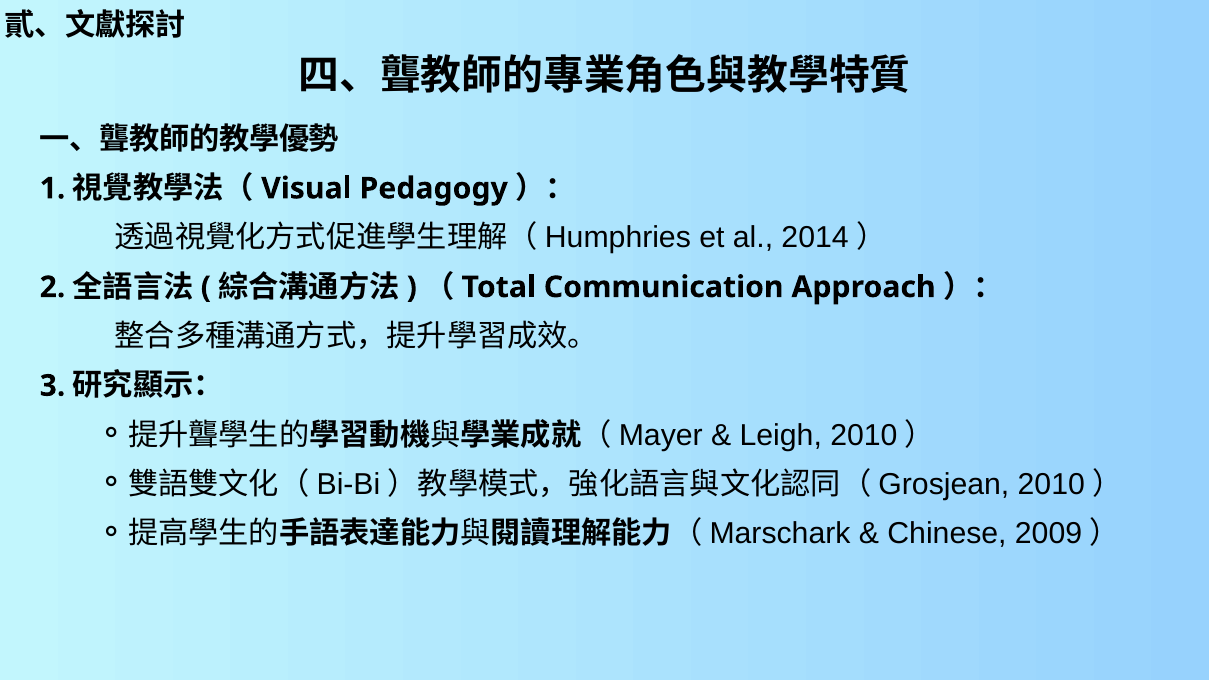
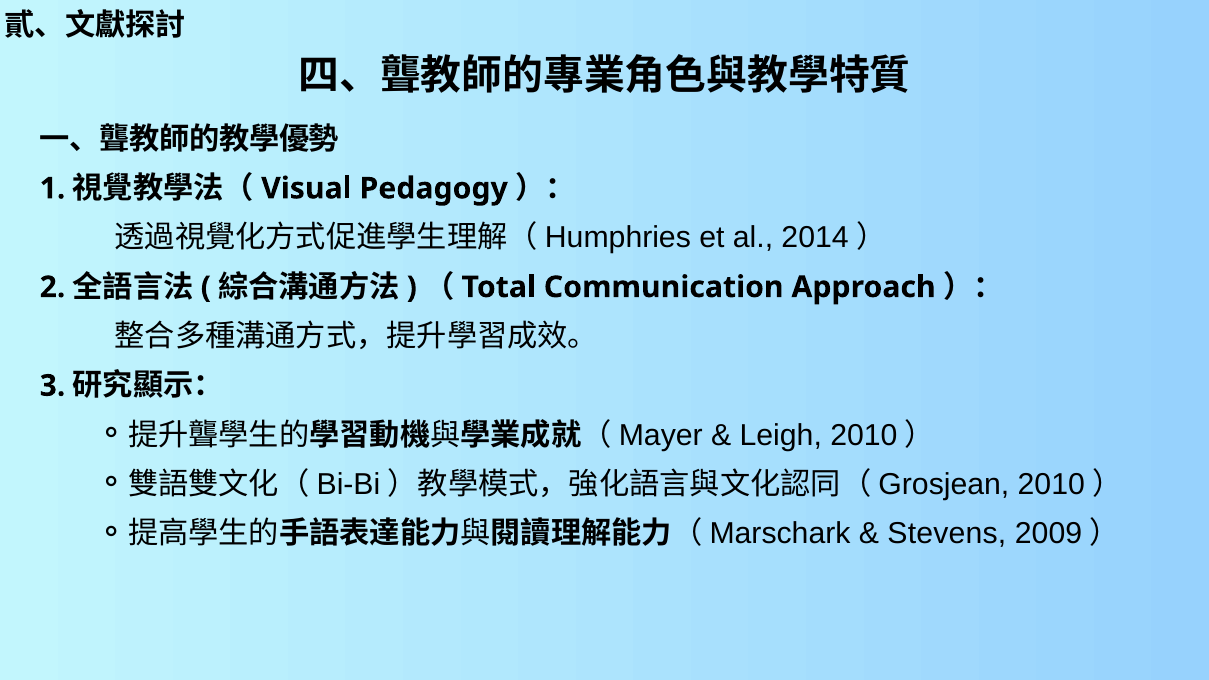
Chinese: Chinese -> Stevens (947, 534)
